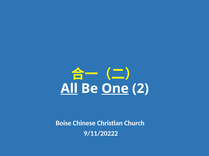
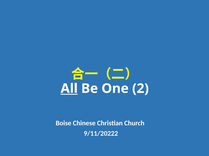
One underline: present -> none (115, 89)
